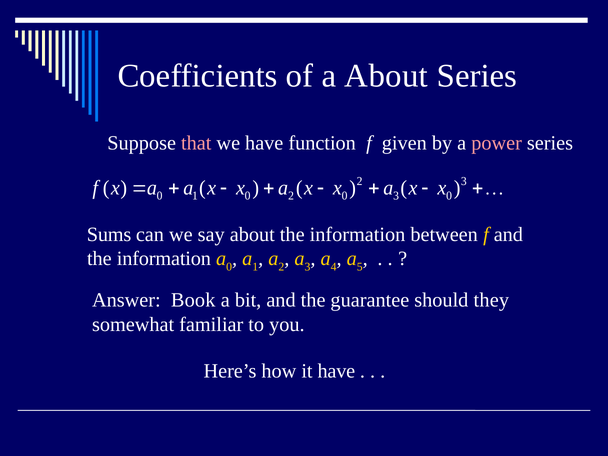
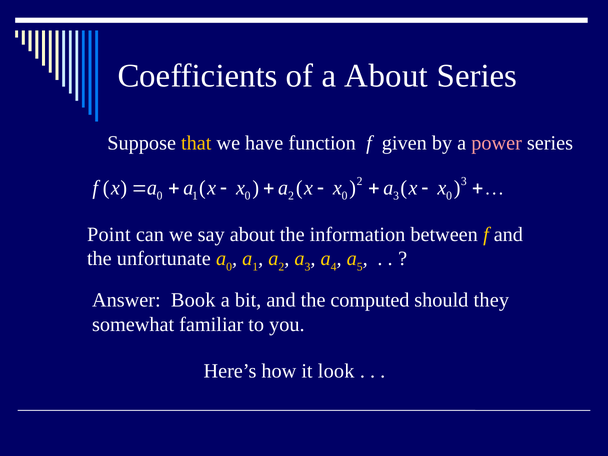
that colour: pink -> yellow (196, 143)
Sums: Sums -> Point (109, 234)
information: information -> unfortunate (164, 259)
guarantee: guarantee -> computed (370, 300)
it have: have -> look (336, 371)
